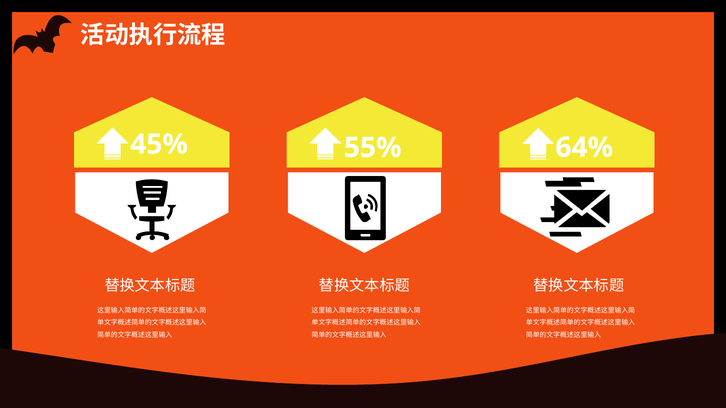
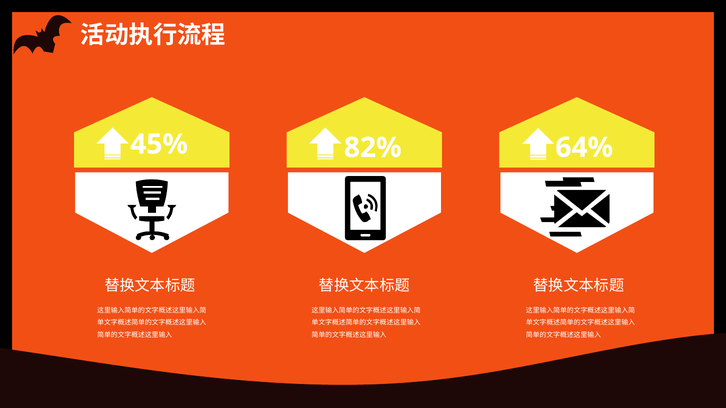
55%: 55% -> 82% (373, 148)
